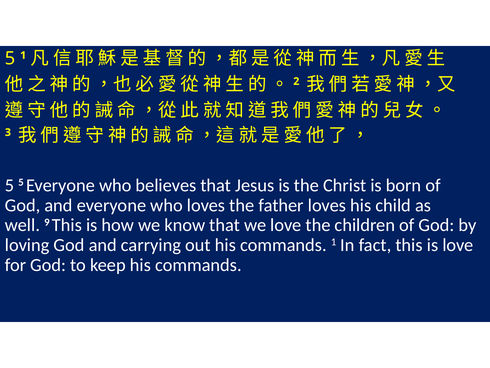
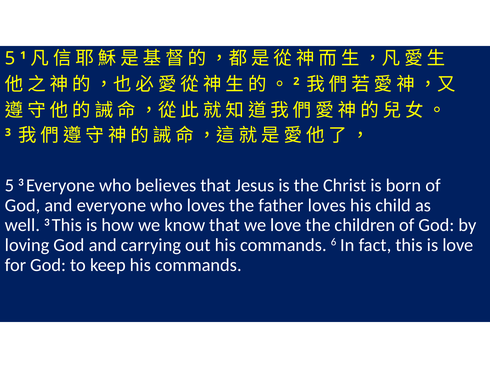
5 5: 5 -> 3 (21, 182)
well 9: 9 -> 3 (47, 222)
commands 1: 1 -> 6 (334, 242)
